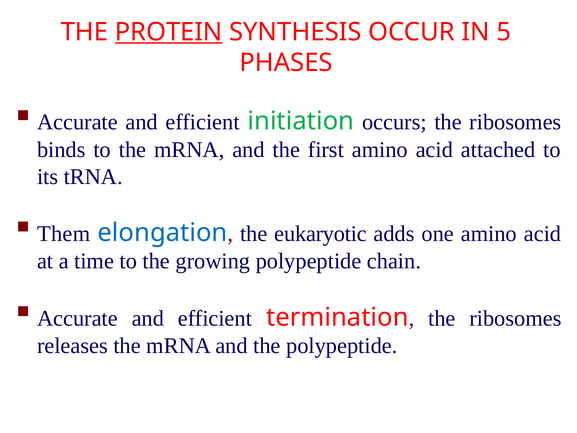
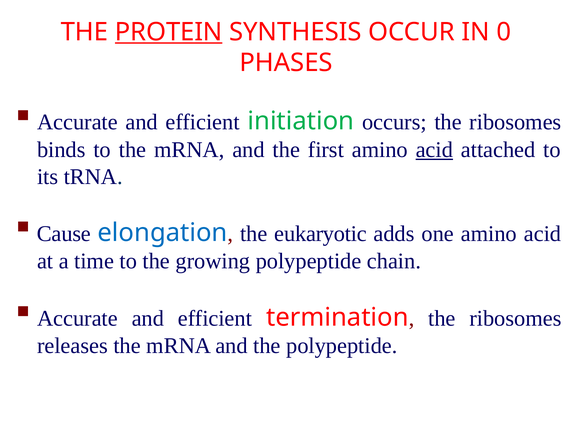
5: 5 -> 0 (504, 32)
acid underline: none -> present (434, 150)
Them: Them -> Cause (64, 234)
